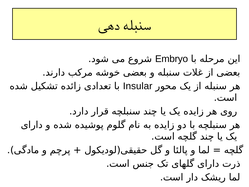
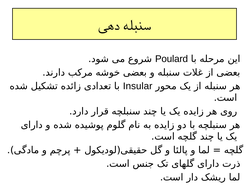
Embryo: Embryo -> Poulard (172, 59)
